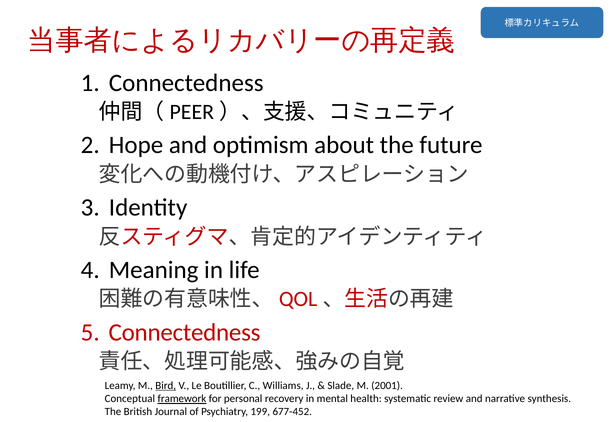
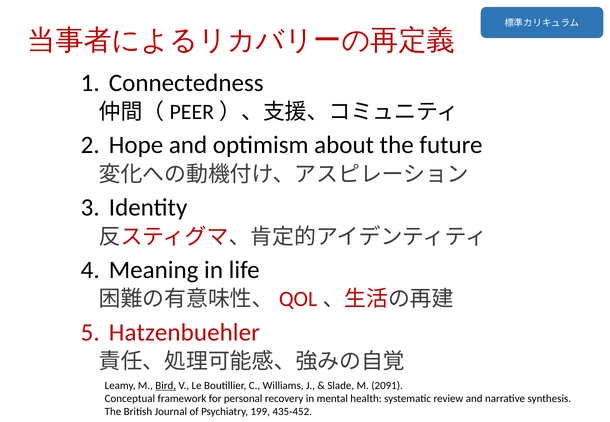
Connectedness: Connectedness -> Hatzenbuehler (184, 333)
2001: 2001 -> 2091 (387, 386)
framework underline: present -> none (182, 399)
677-452: 677-452 -> 435-452 (292, 412)
